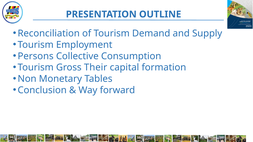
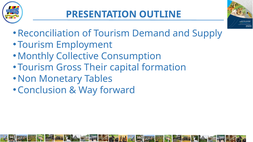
Persons: Persons -> Monthly (36, 56)
